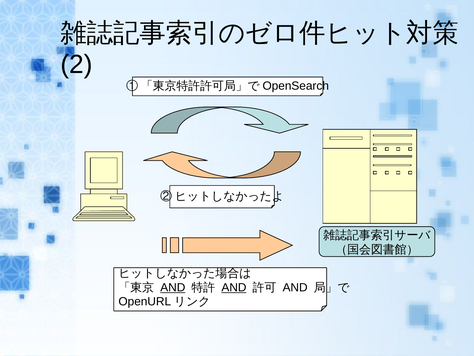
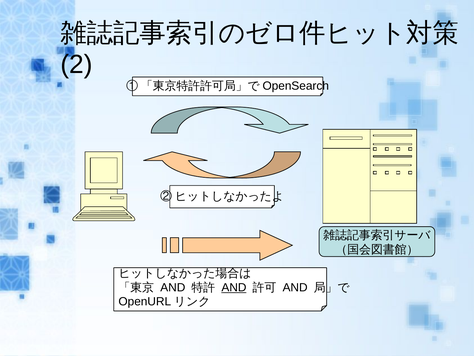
AND underline: present -> none (173, 287)
